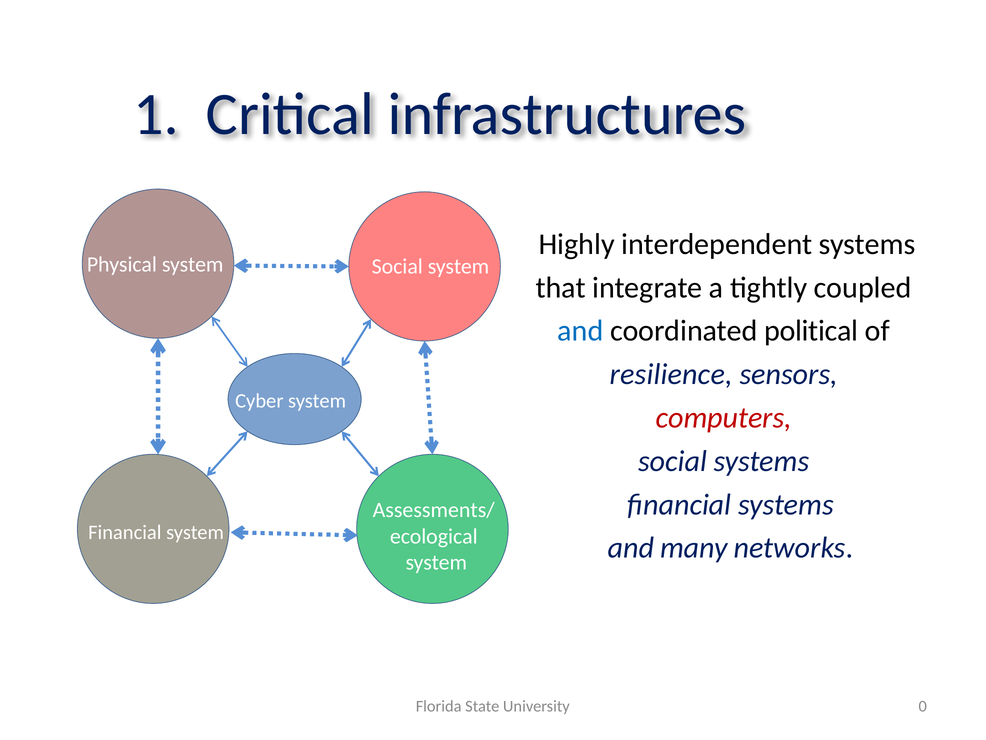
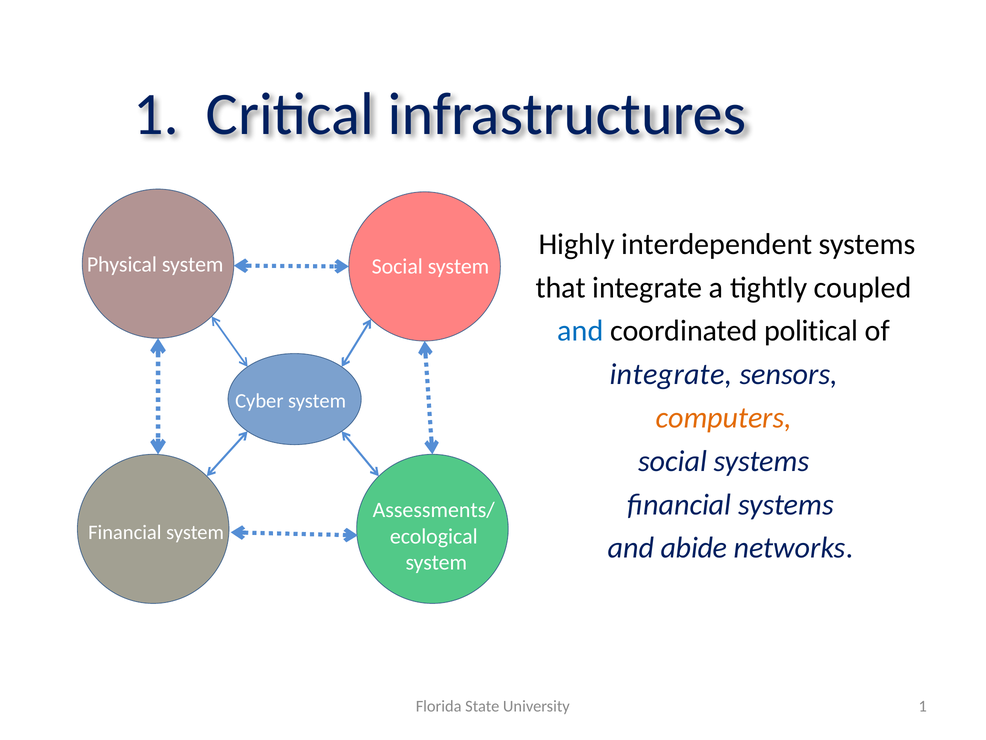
resilience: resilience -> integrate (671, 374)
computers colour: red -> orange (724, 417)
many: many -> abide (694, 548)
University 0: 0 -> 1 (923, 706)
